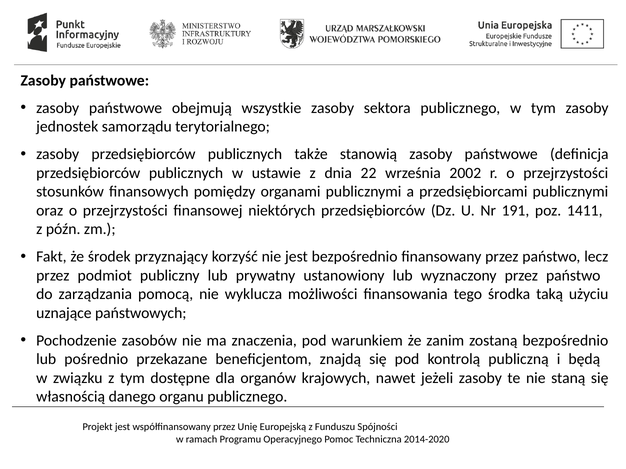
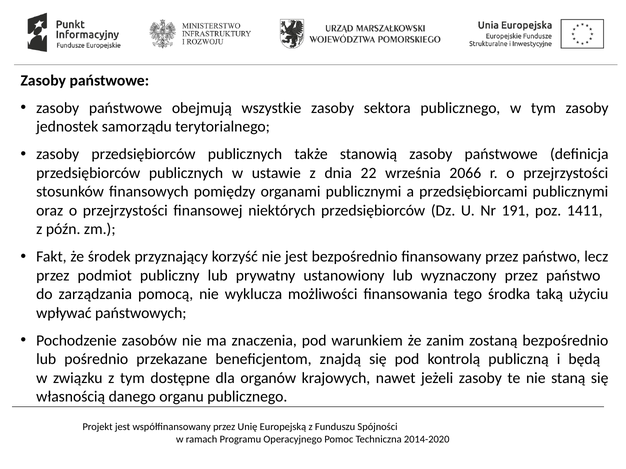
2002: 2002 -> 2066 (465, 173)
uznające: uznające -> wpływać (64, 313)
